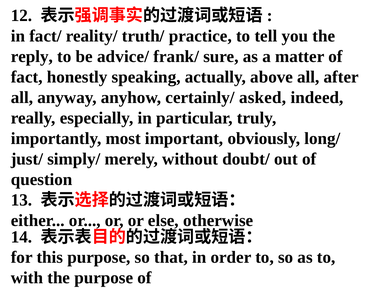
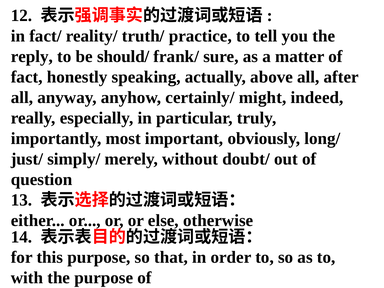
advice/: advice/ -> should/ (123, 57)
asked: asked -> might (263, 98)
